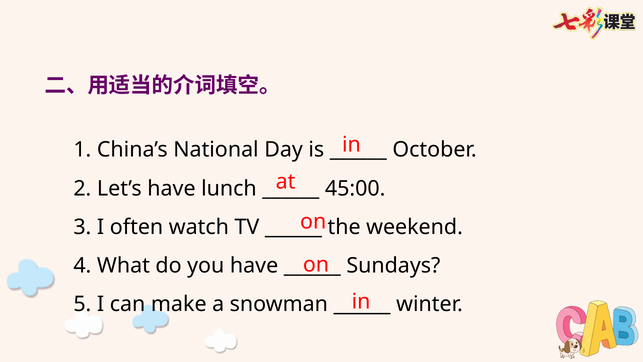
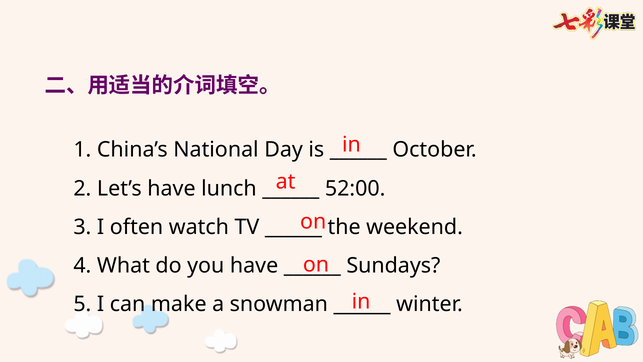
45:00: 45:00 -> 52:00 (355, 188)
